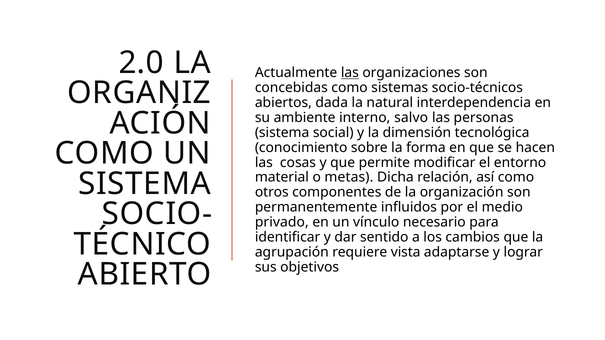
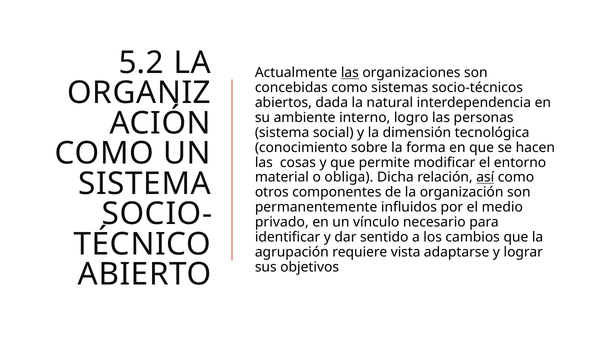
2.0: 2.0 -> 5.2 (141, 63)
salvo: salvo -> logro (411, 118)
metas: metas -> obliga (349, 178)
así underline: none -> present (485, 178)
